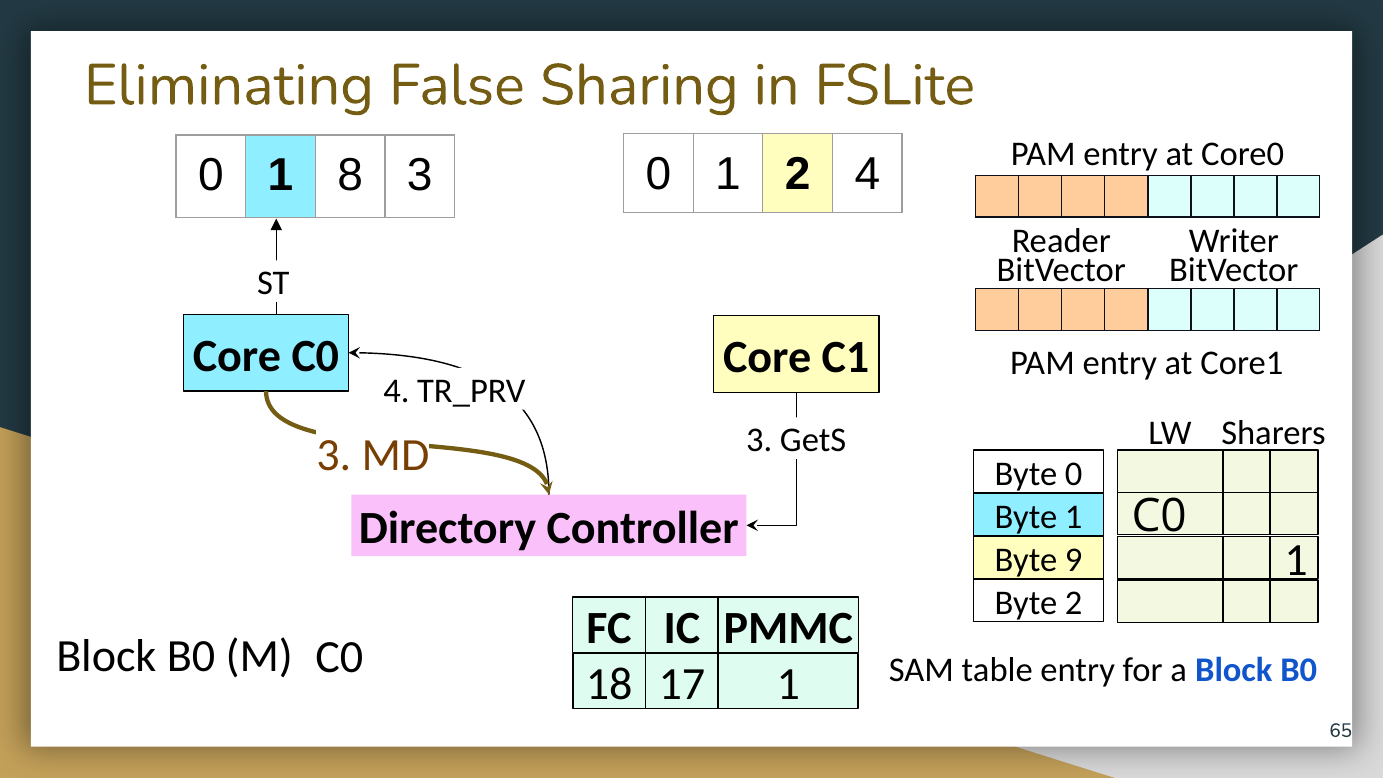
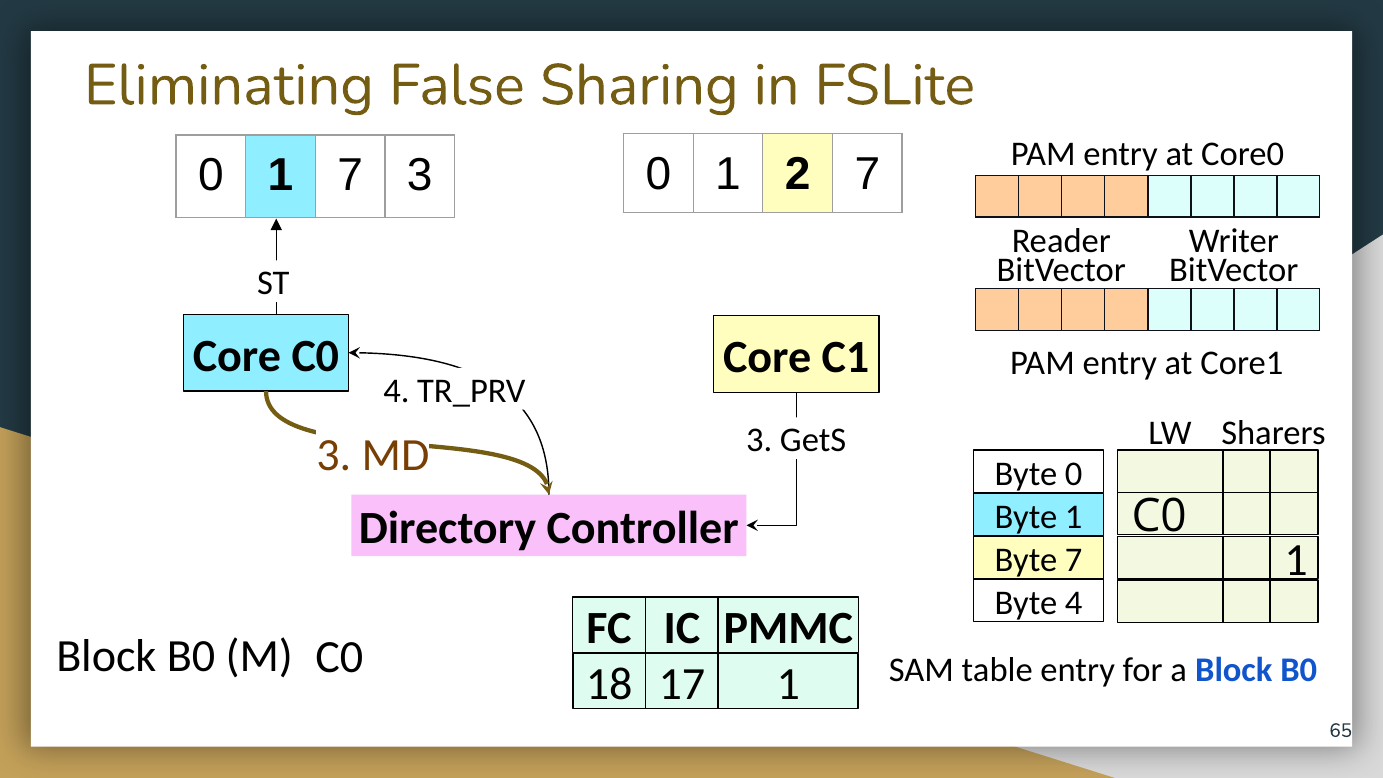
2 4: 4 -> 7 (867, 174)
1 8: 8 -> 7 (350, 175)
Byte 9: 9 -> 7 (1074, 560)
Byte 2: 2 -> 4 (1074, 603)
